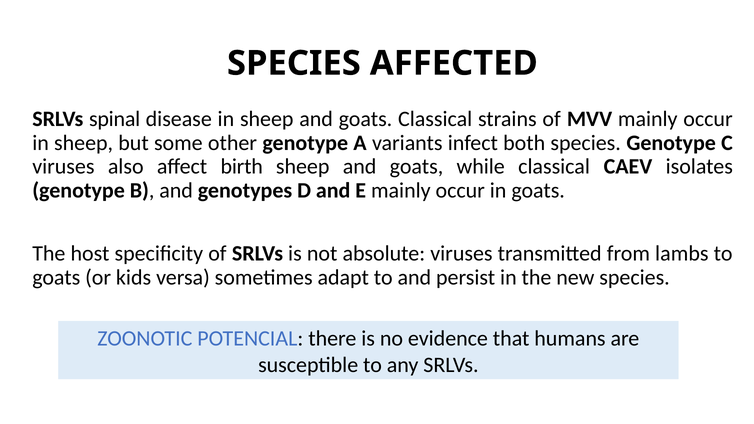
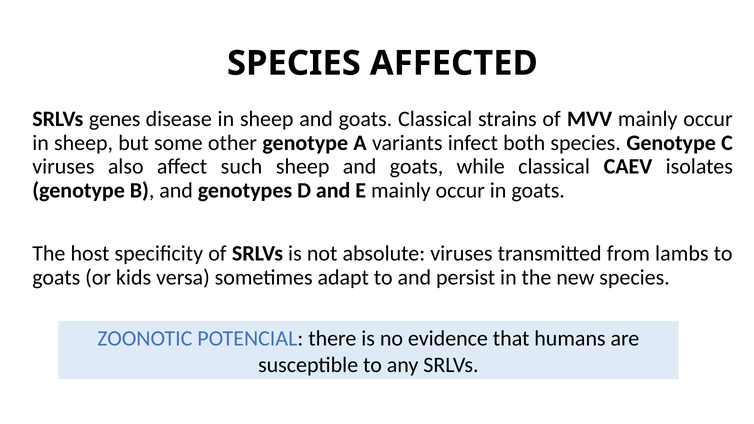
spinal: spinal -> genes (115, 119)
birth: birth -> such (241, 167)
